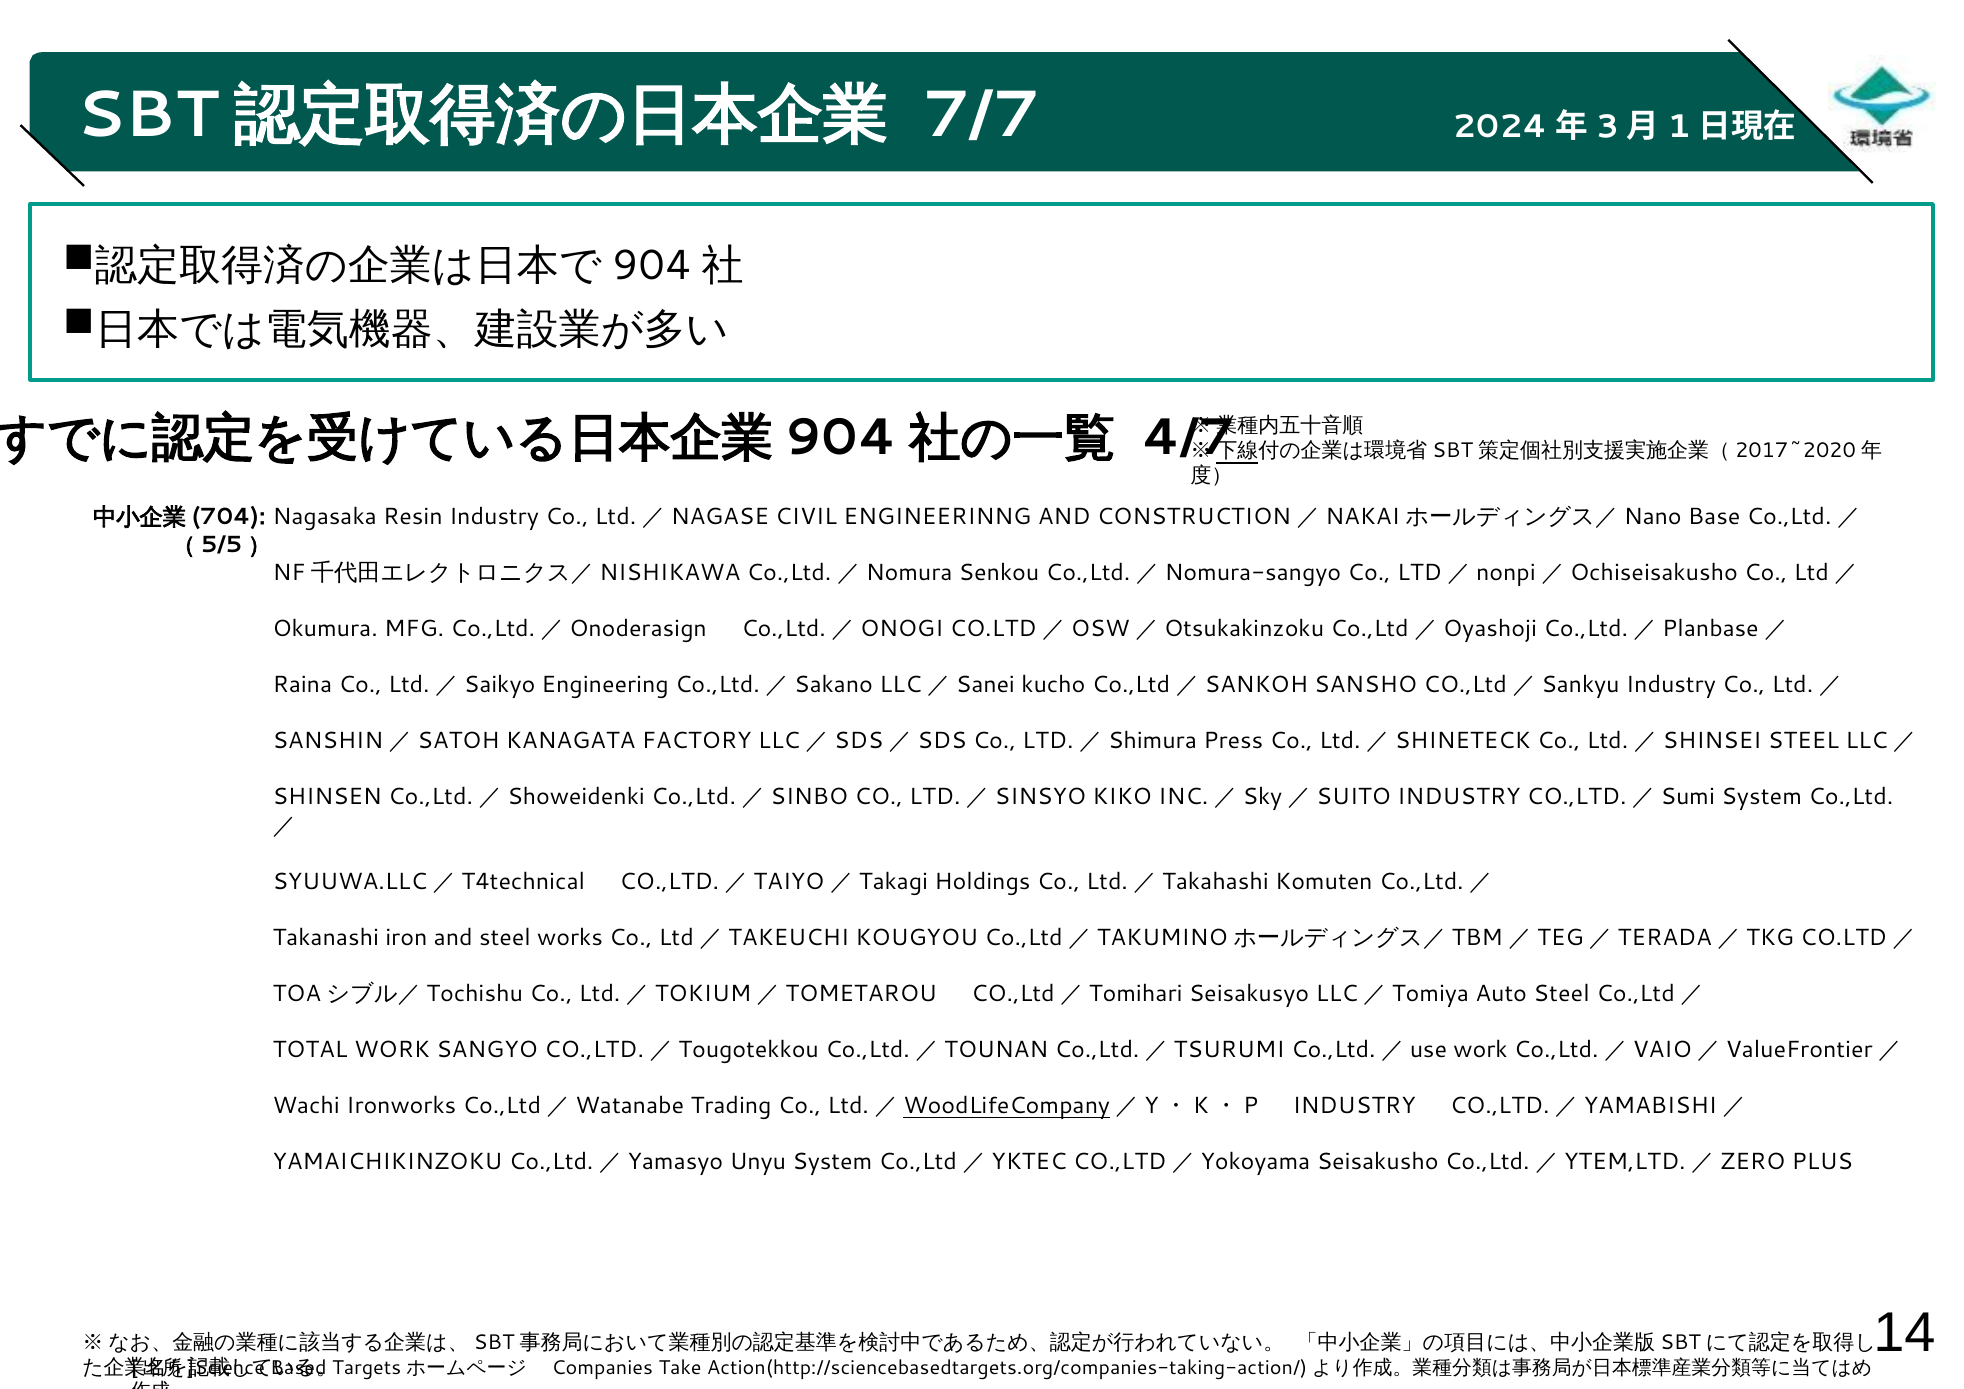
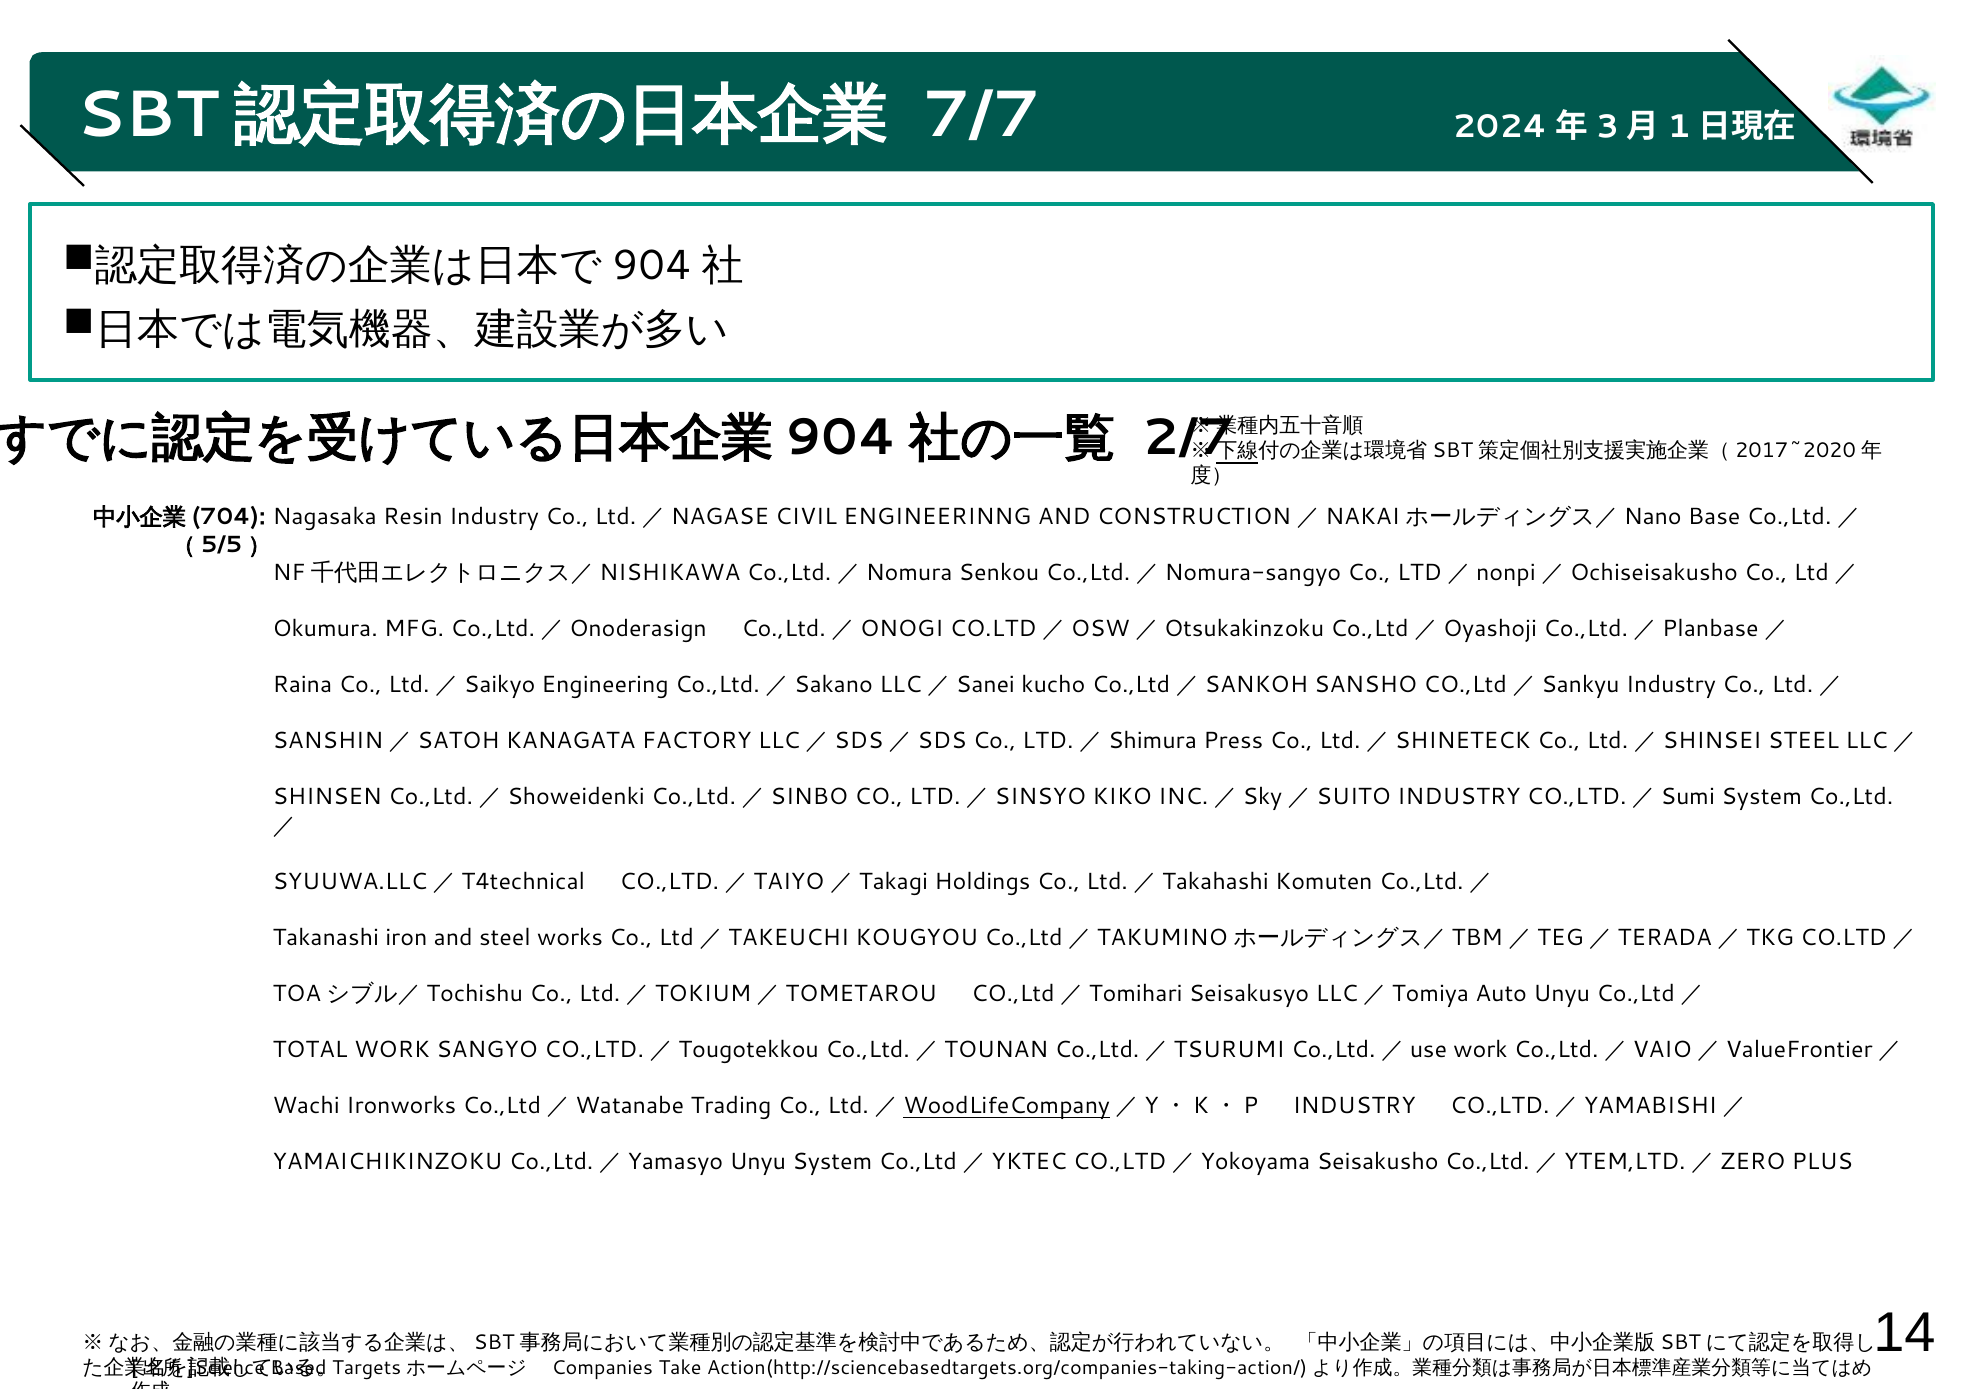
4/7: 4/7 -> 2/7 (1189, 438)
Auto Steel: Steel -> Unyu (1562, 993)
